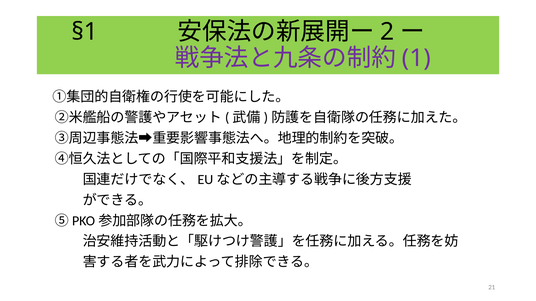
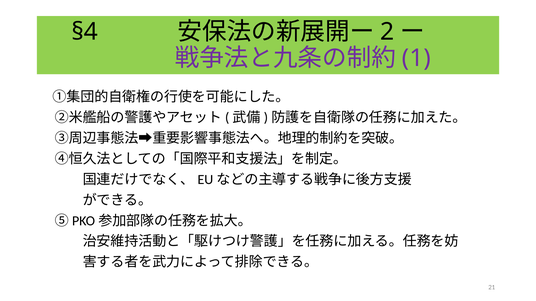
§1: §1 -> §4 (85, 32)
